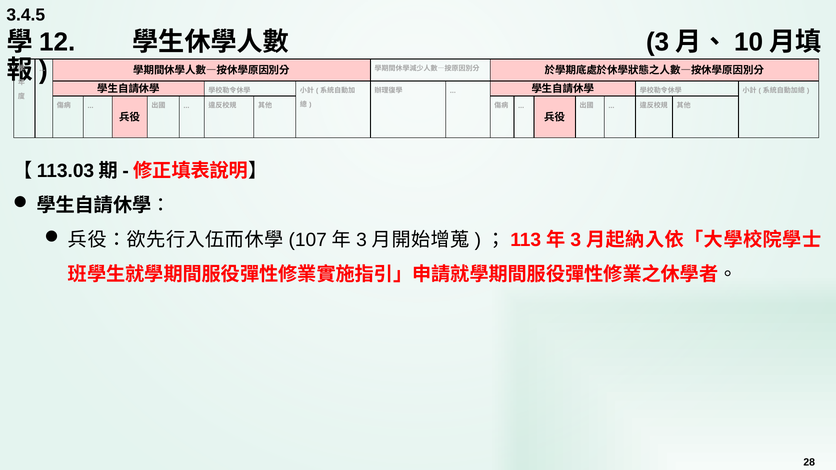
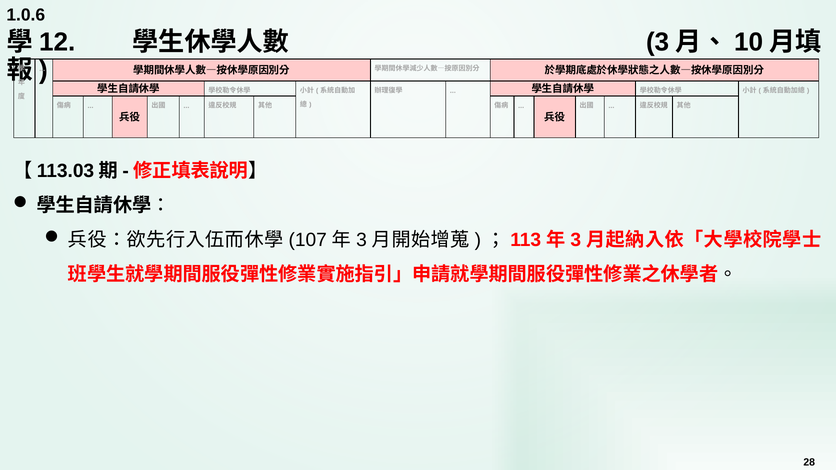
3.4.5: 3.4.5 -> 1.0.6 (26, 15)
